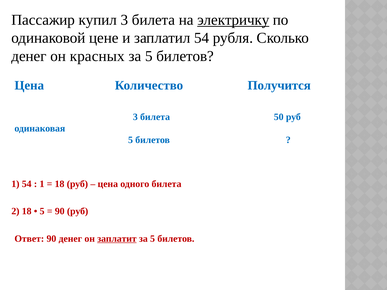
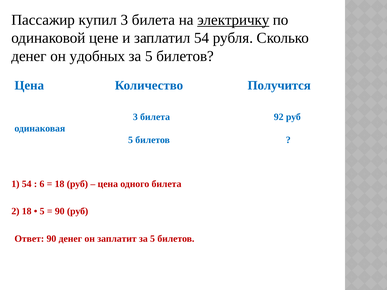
красных: красных -> удобных (97, 56)
50: 50 -> 92 (279, 117)
1: 1 -> 6 (42, 184)
заплатит underline: present -> none (117, 239)
